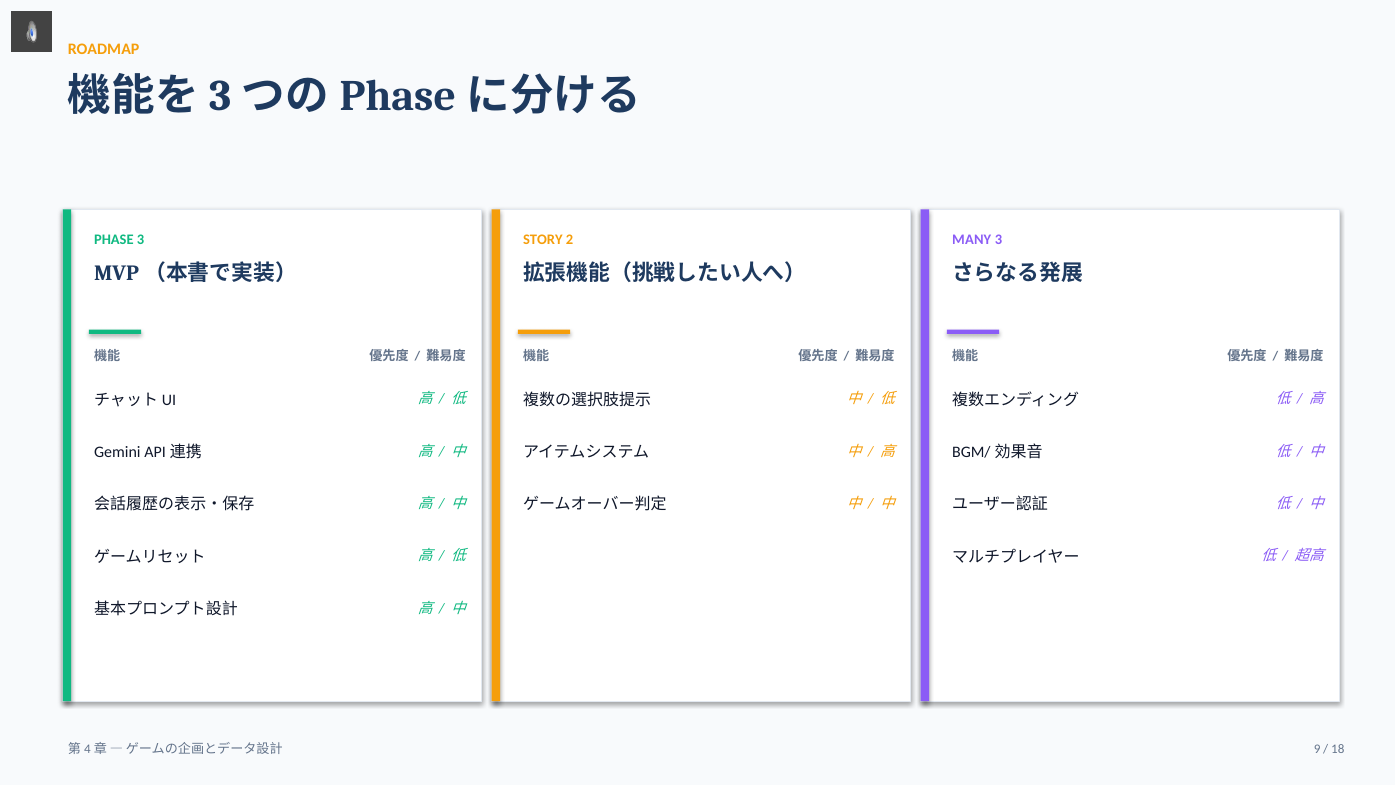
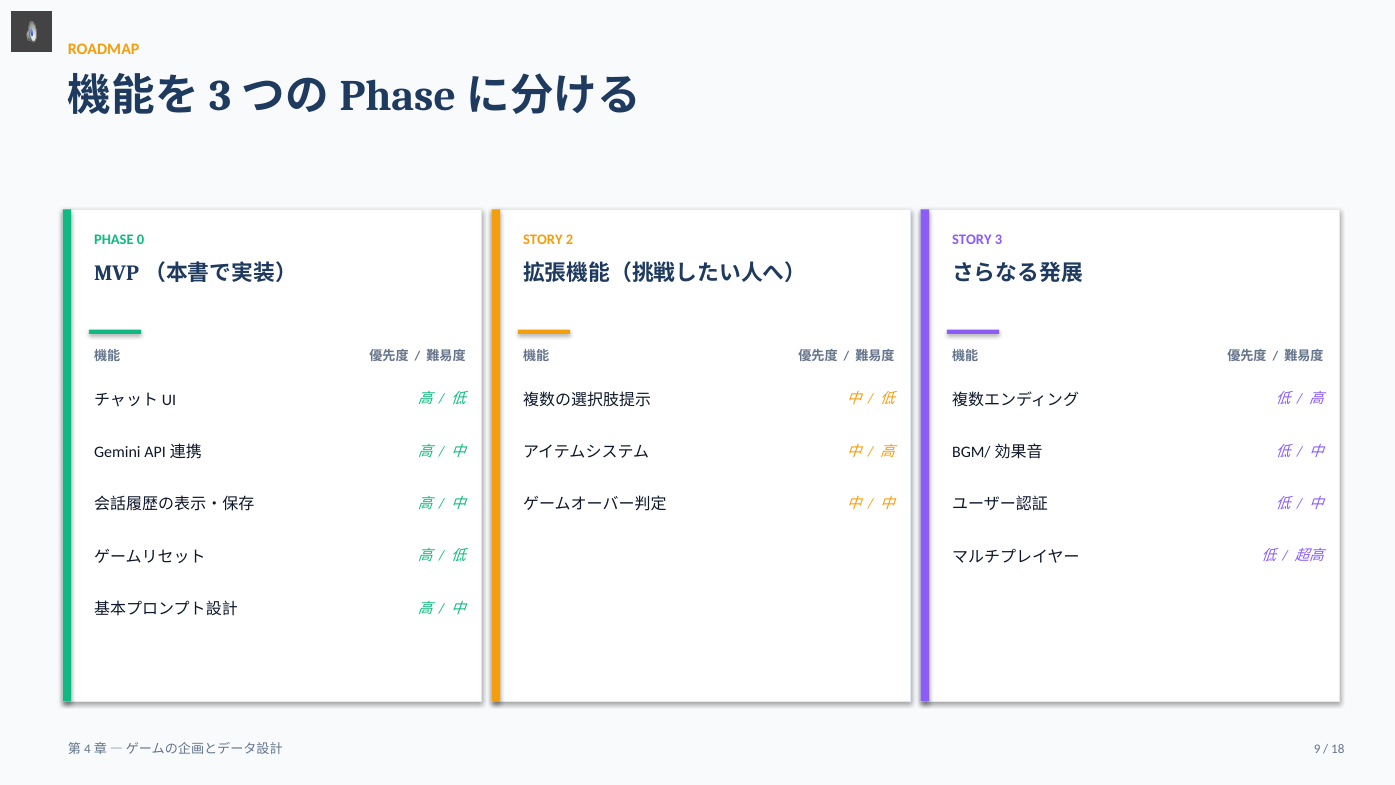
PHASE 3: 3 -> 0 (141, 240)
MANY: MANY -> STORY (972, 240)
